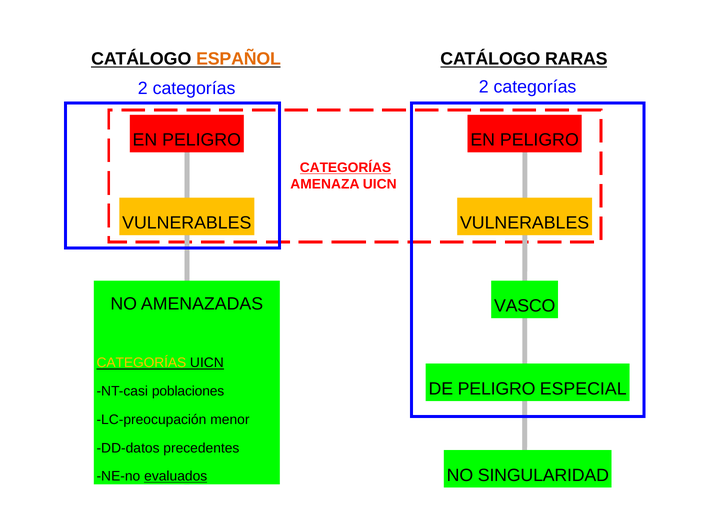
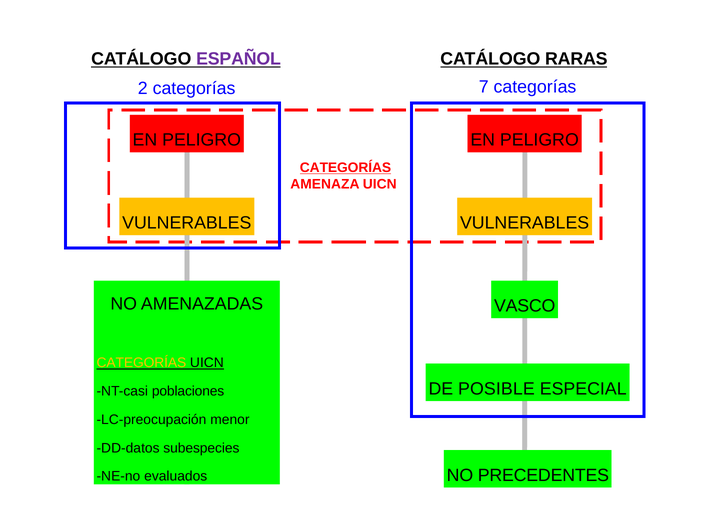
ESPAÑOL colour: orange -> purple (239, 59)
categorías 2: 2 -> 7 (484, 87)
DE PELIGRO: PELIGRO -> POSIBLE (496, 389)
precedentes: precedentes -> subespecies (201, 448)
SINGULARIDAD: SINGULARIDAD -> PRECEDENTES (543, 476)
evaluados underline: present -> none (176, 477)
